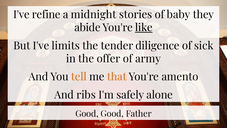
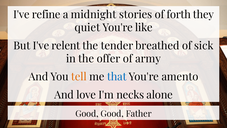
baby: baby -> forth (179, 15)
abide: abide -> quiet (87, 28)
like underline: present -> none (144, 28)
limits: limits -> relent (66, 46)
diligence: diligence -> breathed (157, 46)
that colour: orange -> blue (117, 77)
ribs: ribs -> love (86, 95)
safely: safely -> necks (130, 95)
